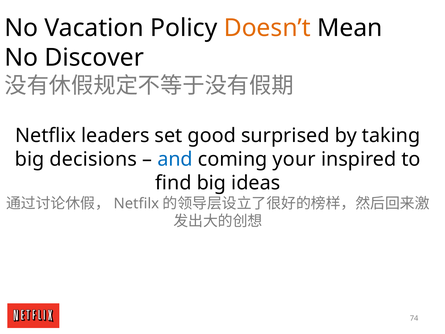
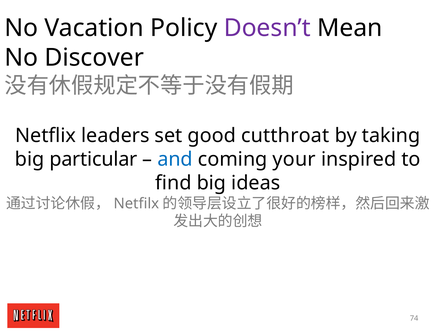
Doesn’t colour: orange -> purple (267, 28)
surprised: surprised -> cutthroat (285, 135)
decisions: decisions -> particular (93, 159)
